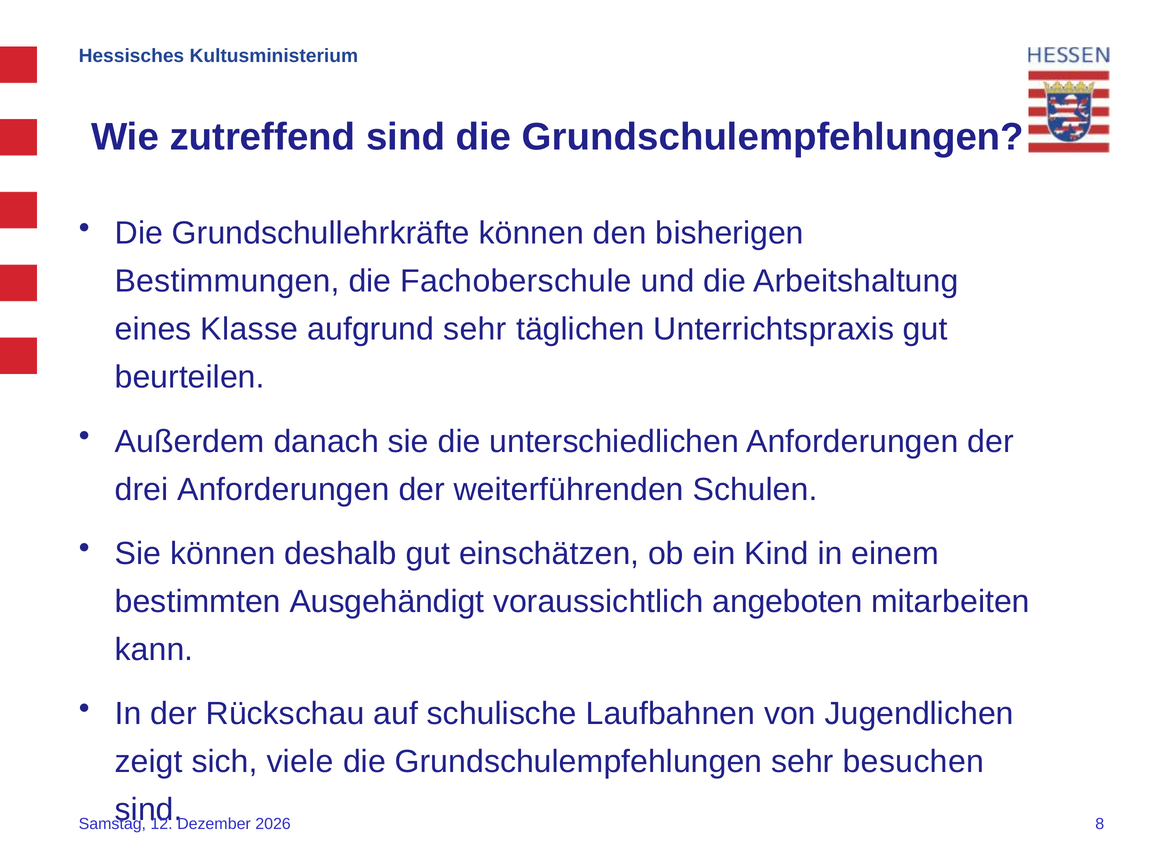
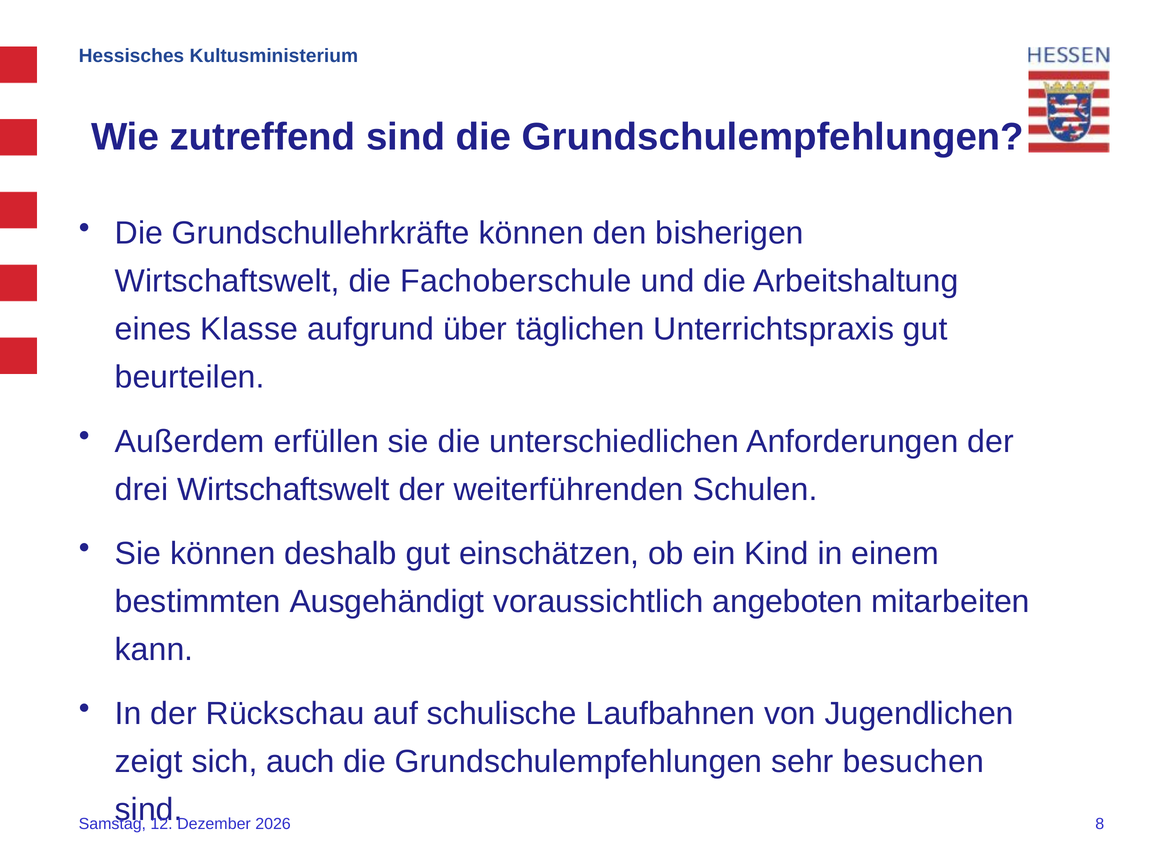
Bestimmungen: Bestimmungen -> Wirtschaftswelt (227, 281)
aufgrund sehr: sehr -> über (475, 330)
danach: danach -> erfüllen (326, 442)
drei Anforderungen: Anforderungen -> Wirtschaftswelt (283, 490)
viele: viele -> auch (300, 762)
